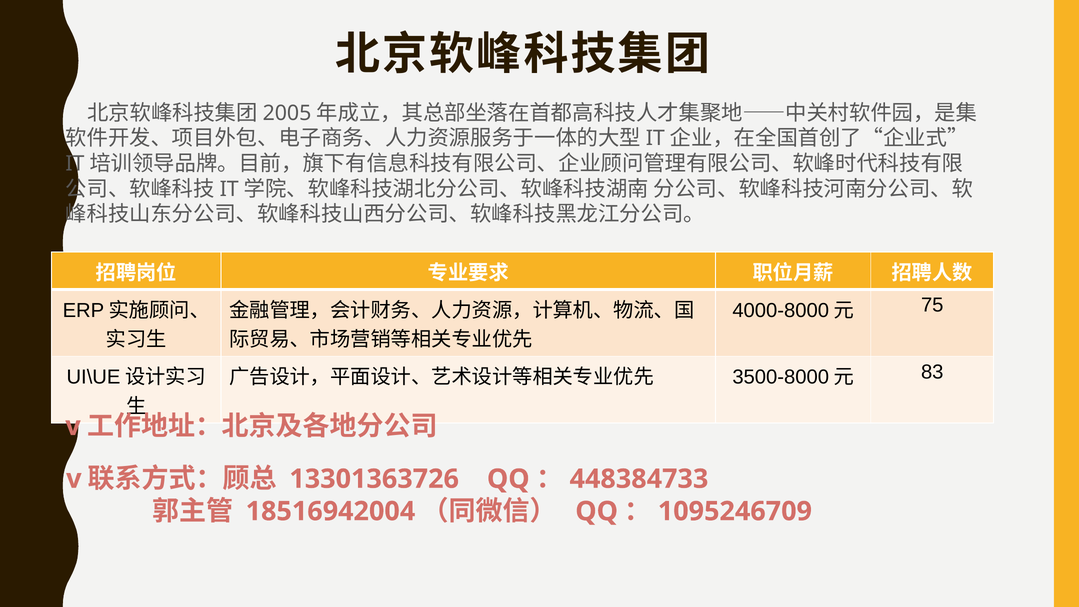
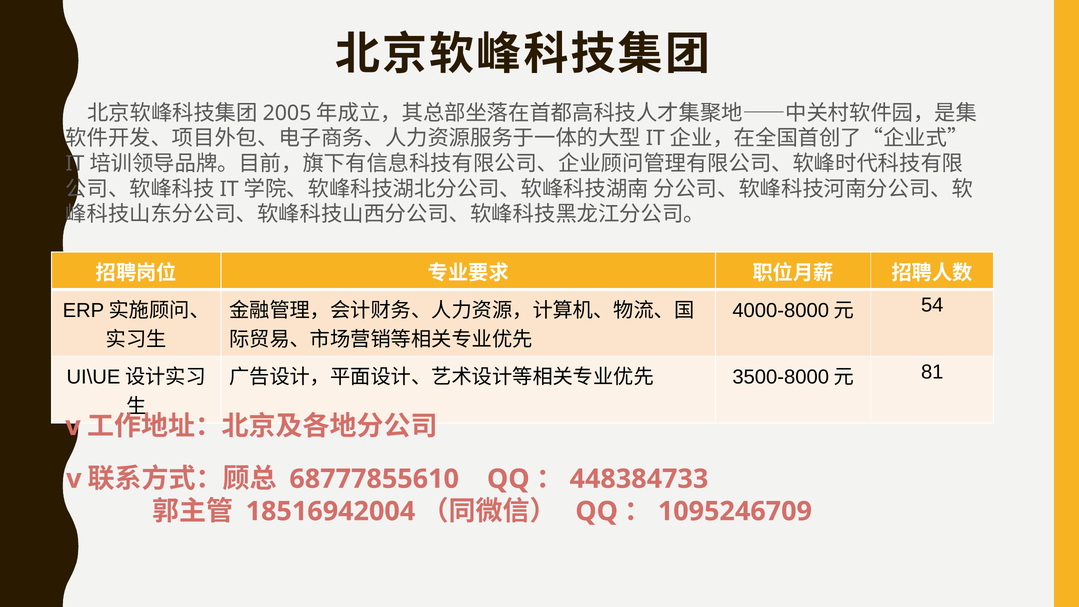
75: 75 -> 54 (932, 305)
83: 83 -> 81 (932, 372)
13301363726: 13301363726 -> 68777855610 (374, 479)
